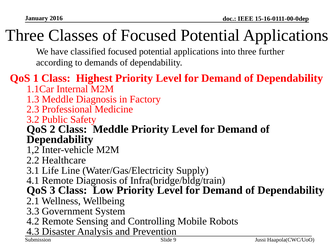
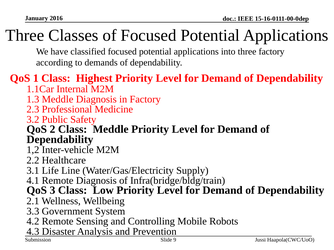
three further: further -> factory (272, 52)
